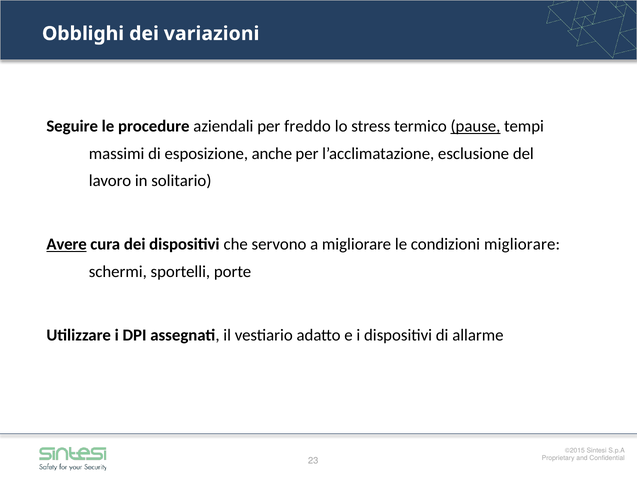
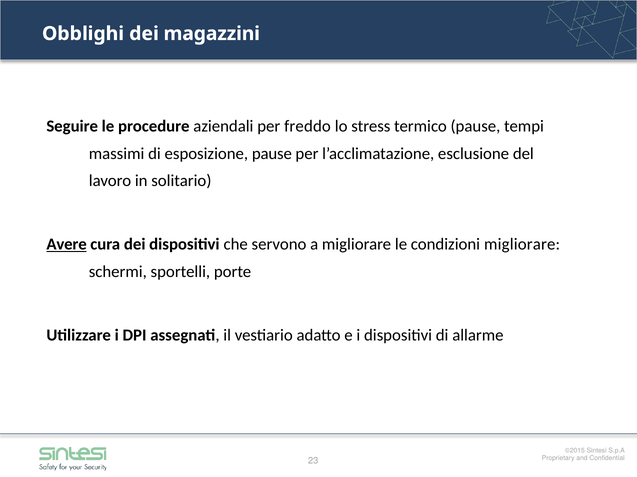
variazioni: variazioni -> magazzini (212, 34)
pause underline: present -> none (475, 127)
esposizione anche: anche -> pause (272, 154)
